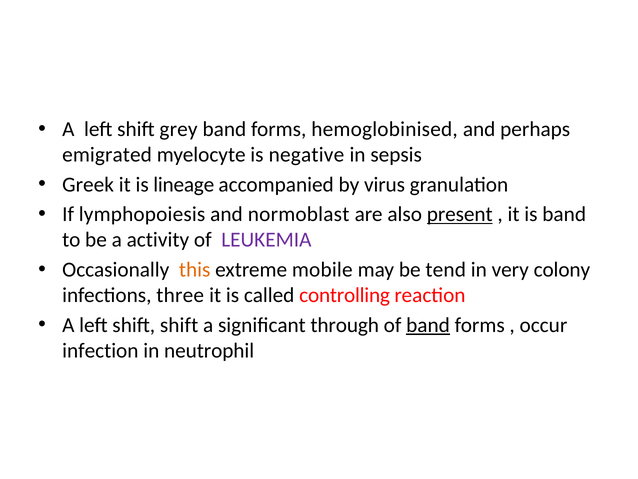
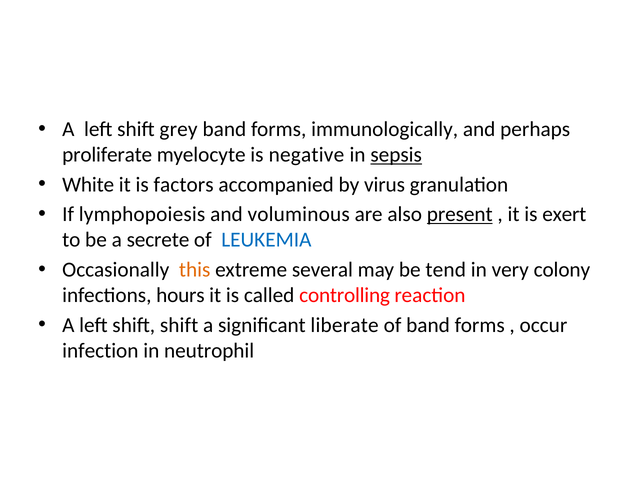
hemoglobinised: hemoglobinised -> immunologically (385, 129)
emigrated: emigrated -> proliferate (107, 155)
sepsis underline: none -> present (396, 155)
Greek: Greek -> White (88, 184)
lineage: lineage -> factors (184, 184)
normoblast: normoblast -> voluminous (299, 214)
is band: band -> exert (564, 214)
activity: activity -> secrete (158, 240)
LEUKEMIA colour: purple -> blue (266, 240)
mobile: mobile -> several (322, 269)
three: three -> hours (180, 295)
through: through -> liberate (345, 325)
band underline: present -> none (428, 325)
